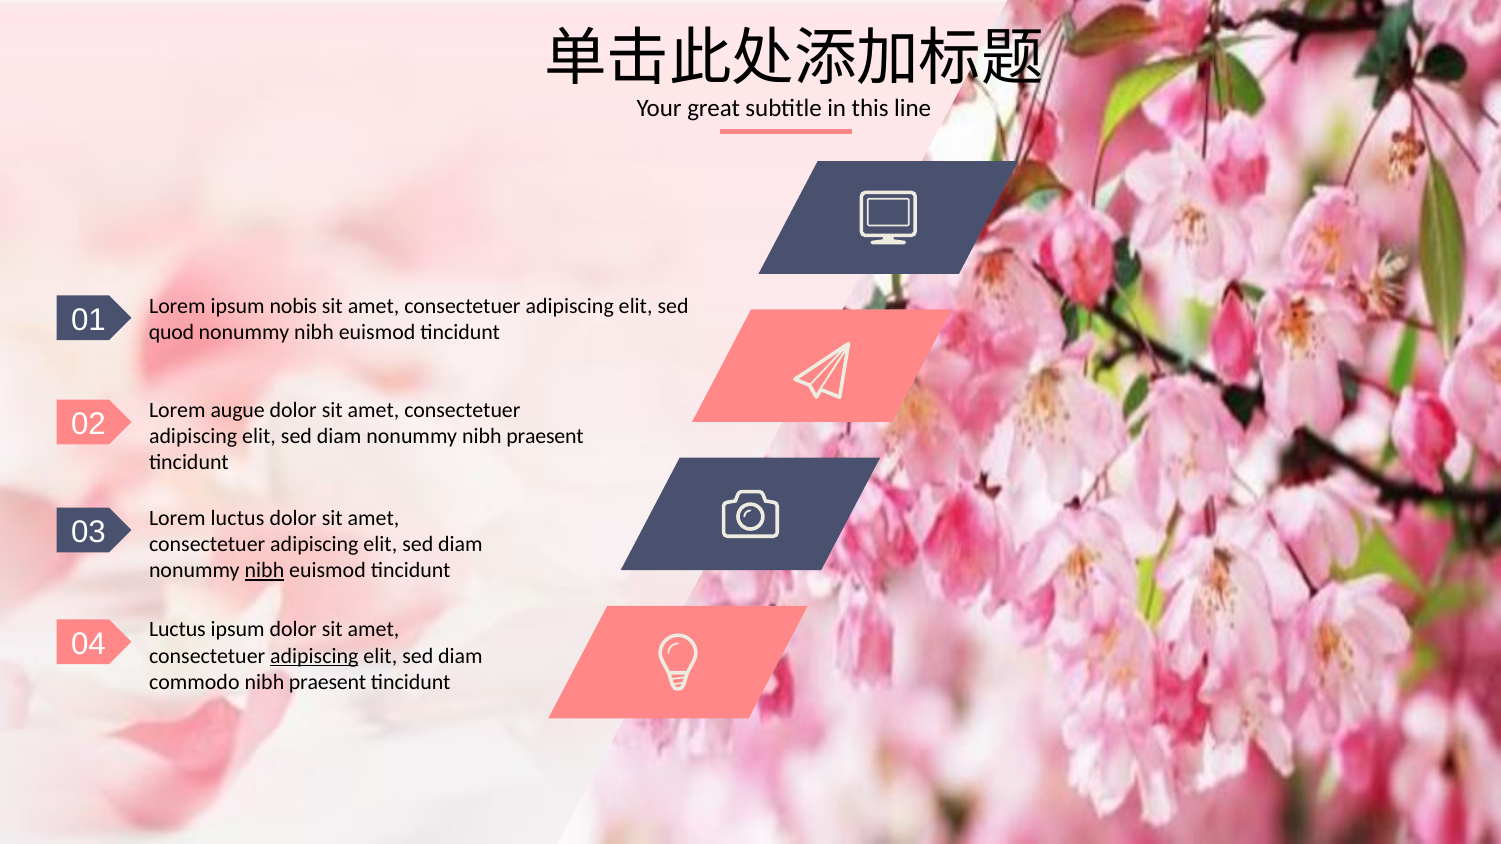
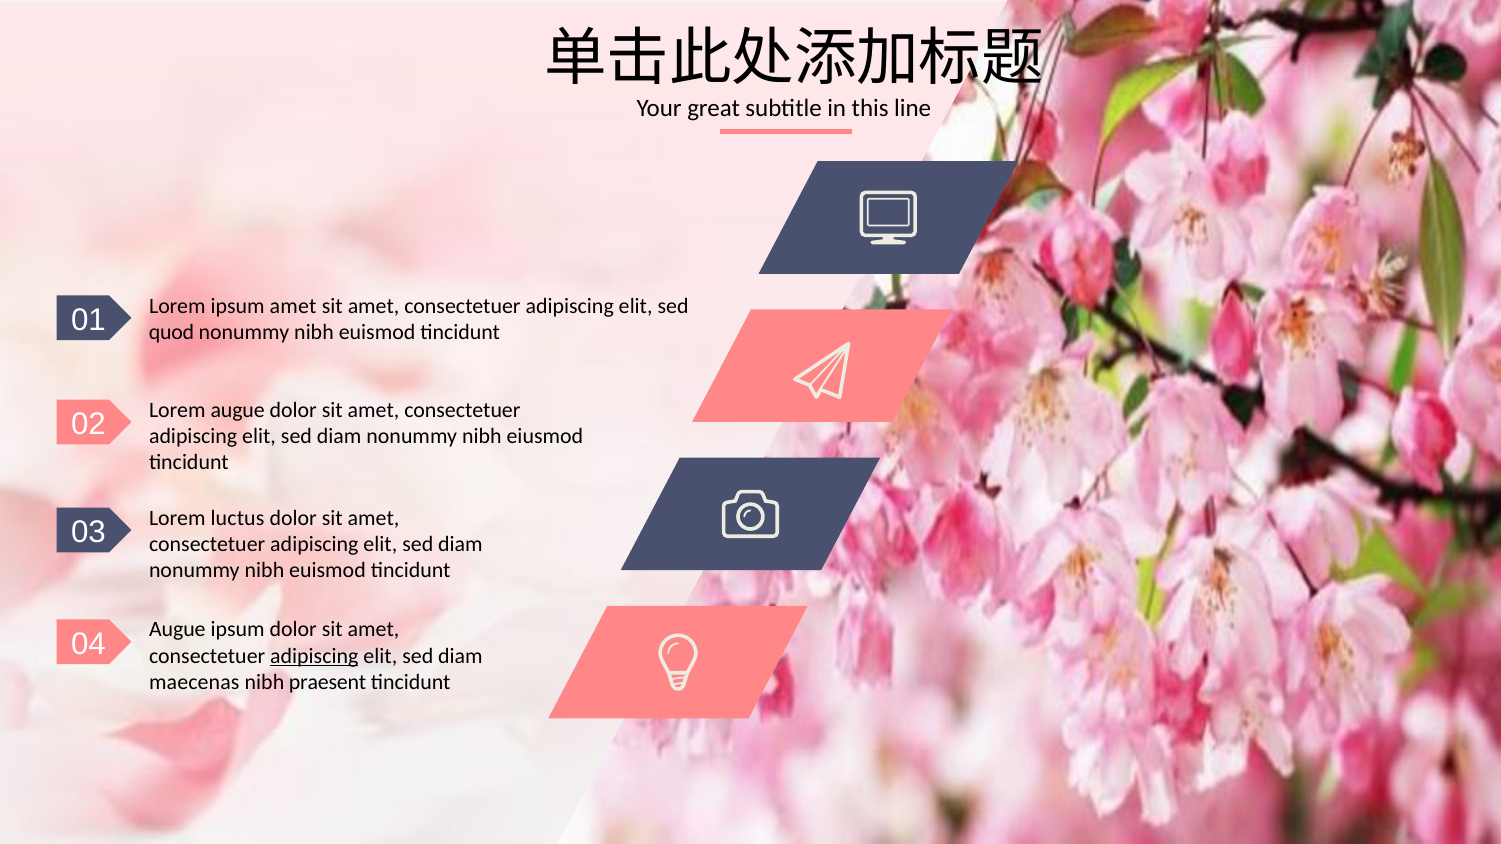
ipsum nobis: nobis -> amet (293, 306)
nonummy nibh praesent: praesent -> eiusmod (545, 436)
nibh underline: present -> none (264, 571)
04 Luctus: Luctus -> Augue (177, 630)
commodo: commodo -> maecenas (194, 683)
